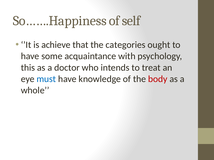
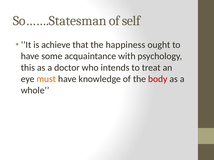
So…….Happiness: So…….Happiness -> So…….Statesman (60, 21)
categories: categories -> happiness (126, 45)
must colour: blue -> orange (46, 79)
